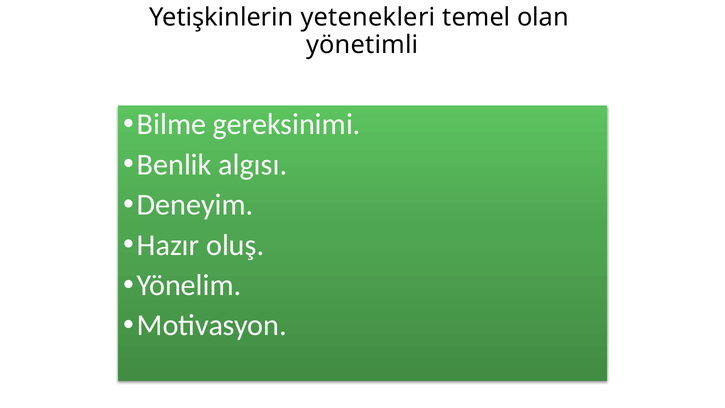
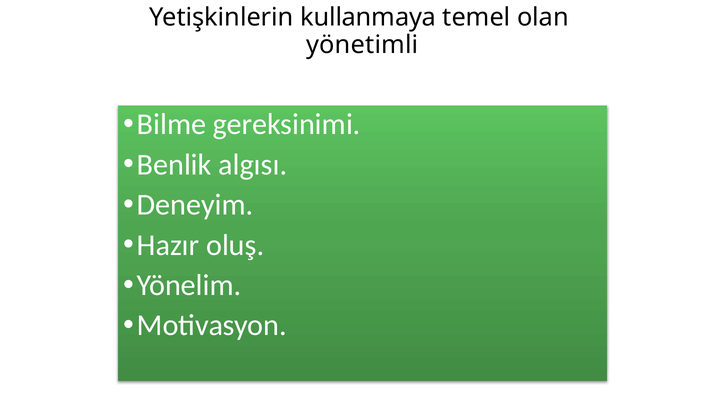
yetenekleri: yetenekleri -> kullanmaya (368, 17)
